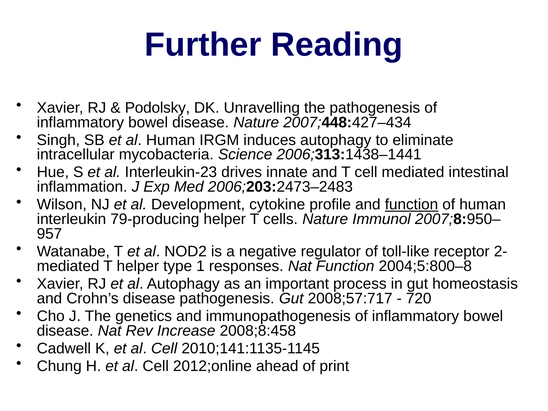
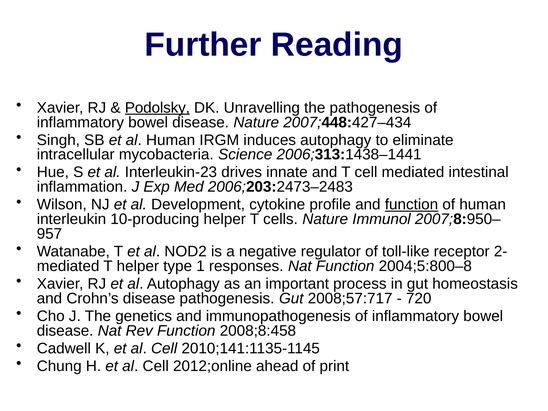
Podolsky underline: none -> present (157, 108)
79-producing: 79-producing -> 10-producing (155, 219)
Rev Increase: Increase -> Function (186, 331)
